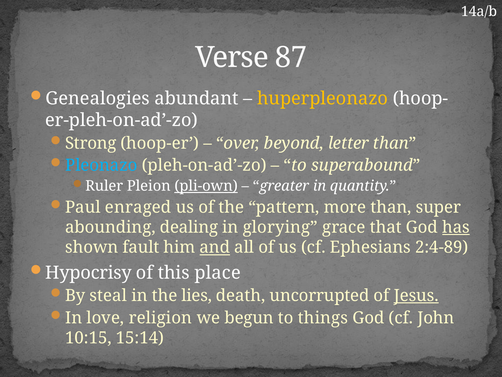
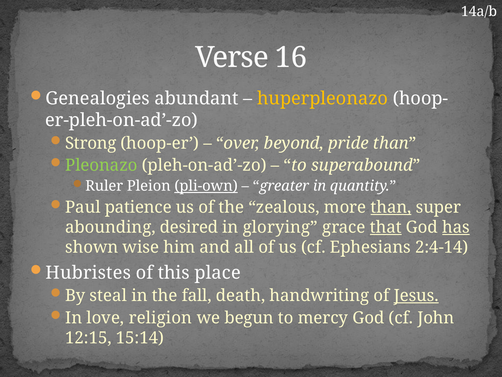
87: 87 -> 16 (291, 57)
letter: letter -> pride (348, 143)
Pleonazo colour: light blue -> light green (101, 165)
enraged: enraged -> patience (138, 207)
pattern: pattern -> zealous (284, 207)
than underline: none -> present (391, 207)
dealing: dealing -> desired (189, 227)
that underline: none -> present (386, 227)
fault: fault -> wise (141, 247)
and underline: present -> none (215, 247)
2:4-89: 2:4-89 -> 2:4-14 (442, 247)
Hypocrisy: Hypocrisy -> Hubristes (88, 272)
lies: lies -> fall (197, 295)
uncorrupted: uncorrupted -> handwriting (319, 295)
things: things -> mercy (323, 317)
10:15: 10:15 -> 12:15 (88, 337)
